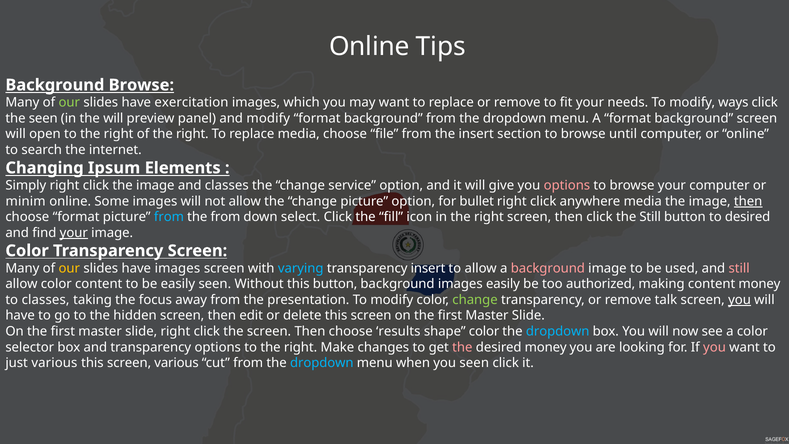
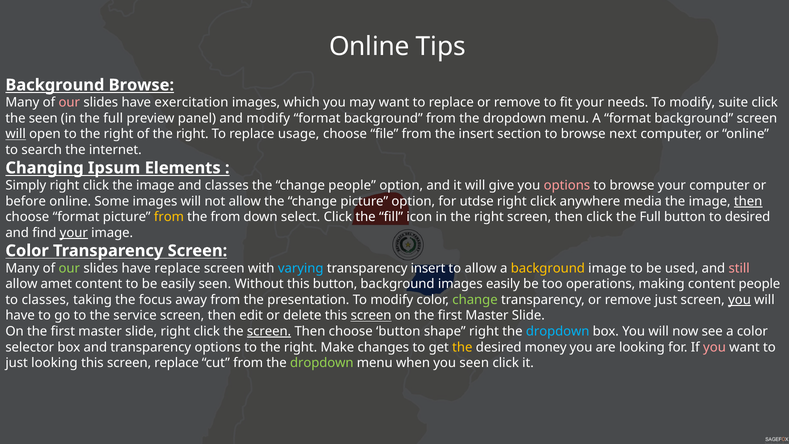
our colour: light green -> pink (69, 103)
ways: ways -> suite (733, 103)
in the will: will -> full (113, 118)
will underline: none -> present (16, 134)
replace media: media -> usage (299, 134)
until: until -> next (623, 134)
change service: service -> people (352, 185)
minim: minim -> before (26, 201)
bullet: bullet -> utdse (477, 201)
from colour: light blue -> yellow (169, 217)
click the Still: Still -> Full (650, 217)
our colour: yellow -> light green (69, 268)
have images: images -> replace (177, 268)
background colour: pink -> yellow (548, 268)
allow color: color -> amet (56, 284)
authorized: authorized -> operations (601, 284)
content money: money -> people (759, 284)
remove talk: talk -> just (666, 300)
hidden: hidden -> service (135, 315)
screen underline: none -> present (371, 315)
screen underline: none -> present (269, 331)
choose results: results -> button (398, 331)
shape color: color -> right (484, 331)
the colour: pink -> yellow (462, 347)
just various: various -> looking (54, 363)
screen various: various -> replace (177, 363)
dropdown colour: light blue -> light green (322, 363)
